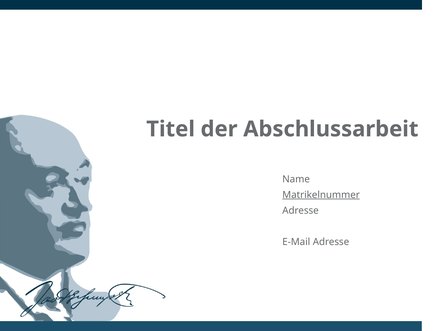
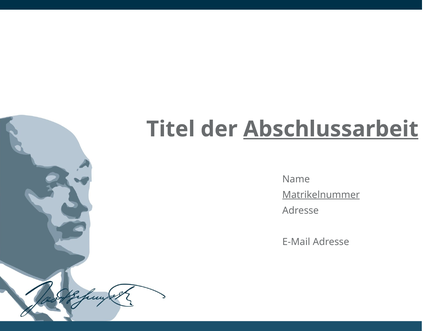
Abschlussarbeit underline: none -> present (331, 129)
